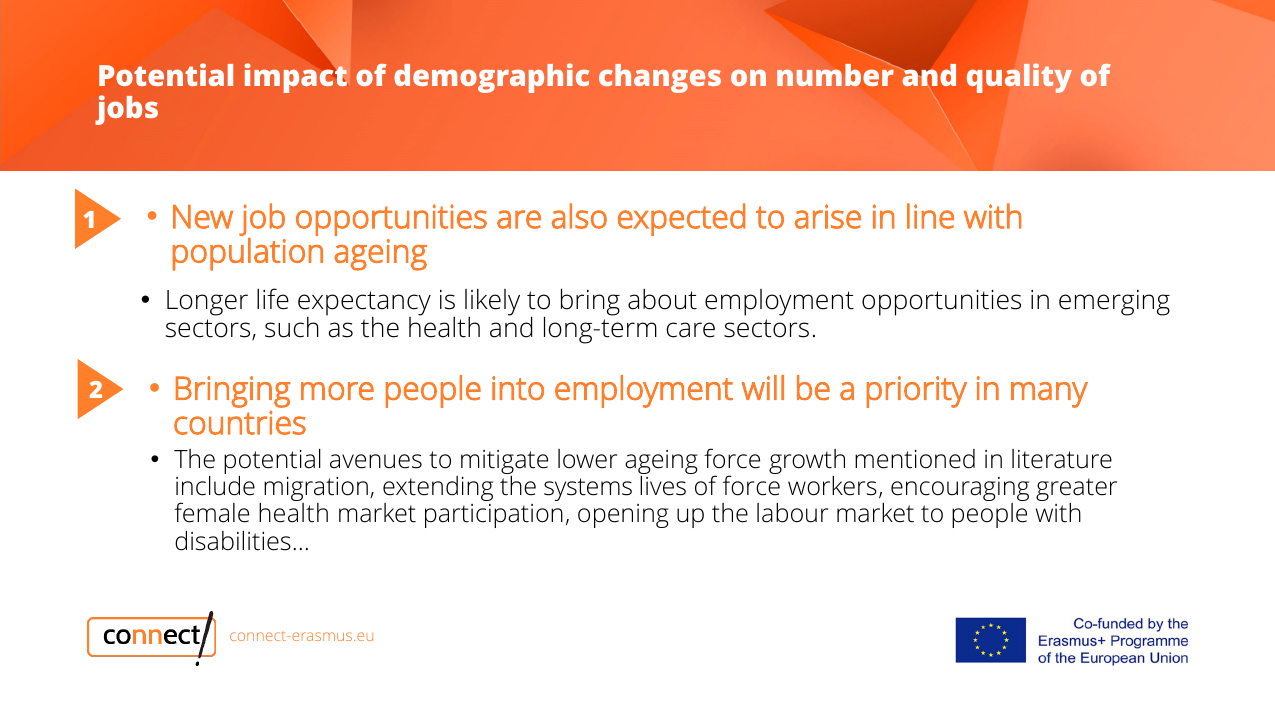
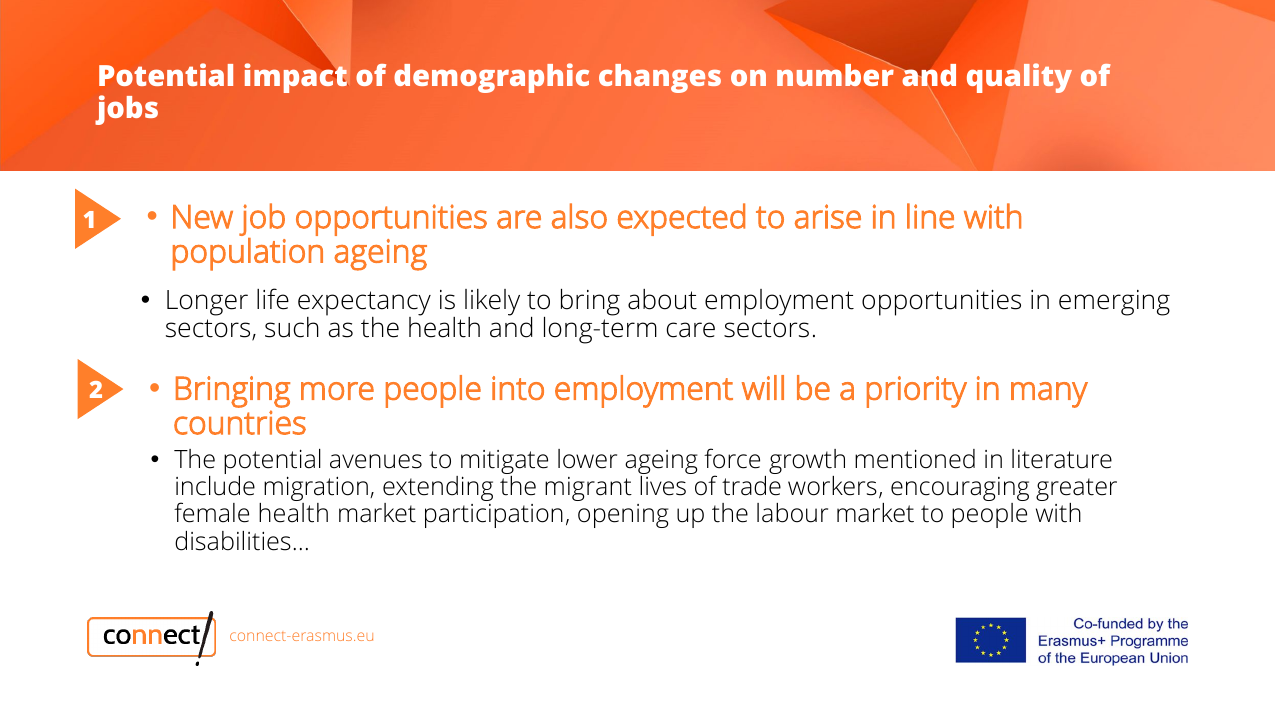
systems: systems -> migrant (588, 487)
of force: force -> trade (752, 487)
